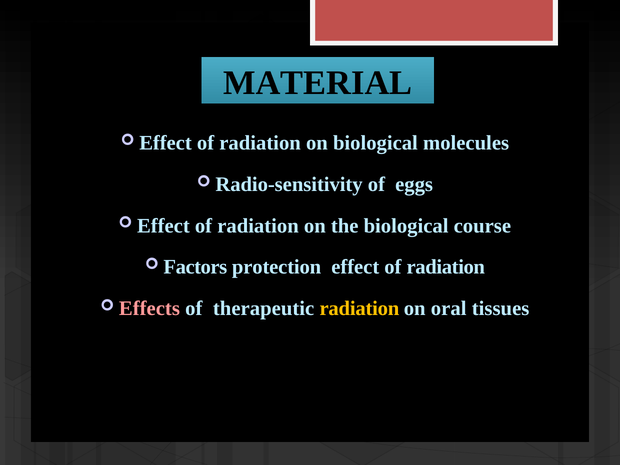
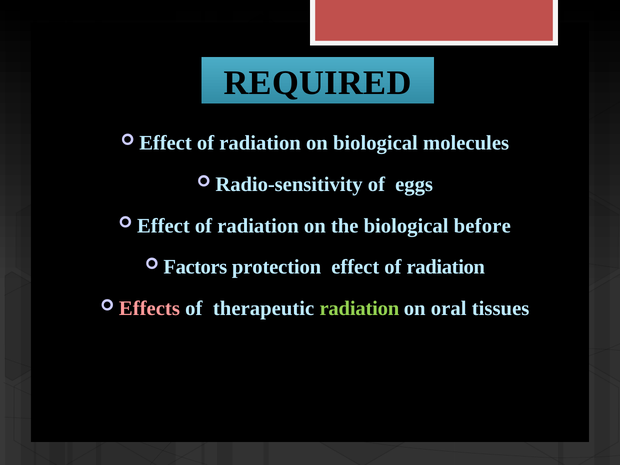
MATERIAL: MATERIAL -> REQUIRED (318, 83)
course: course -> before (482, 226)
radiation colour: yellow -> light green (359, 308)
